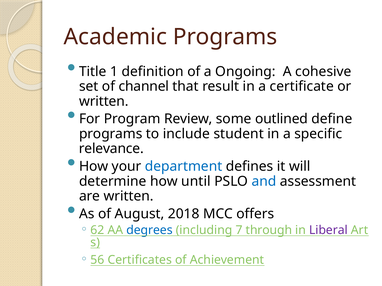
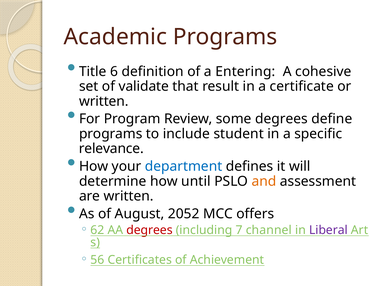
1: 1 -> 6 (114, 72)
Ongoing: Ongoing -> Entering (245, 72)
channel: channel -> validate (144, 86)
some outlined: outlined -> degrees (281, 119)
and colour: blue -> orange (264, 182)
2018: 2018 -> 2052 (184, 214)
degrees colour: blue -> red (149, 231)
through: through -> channel (269, 231)
